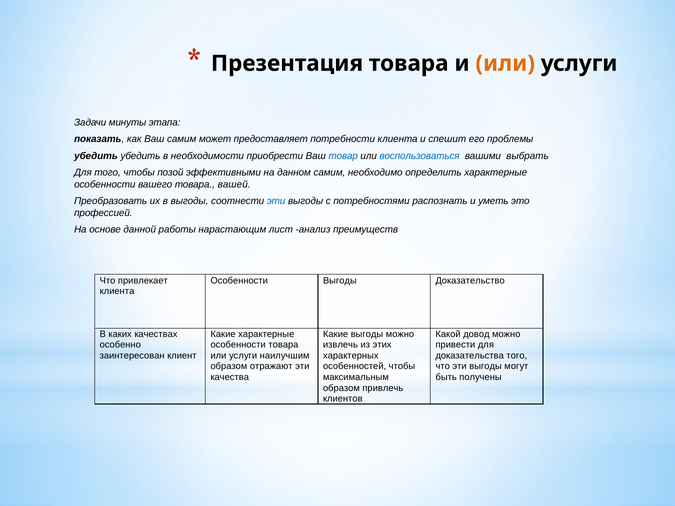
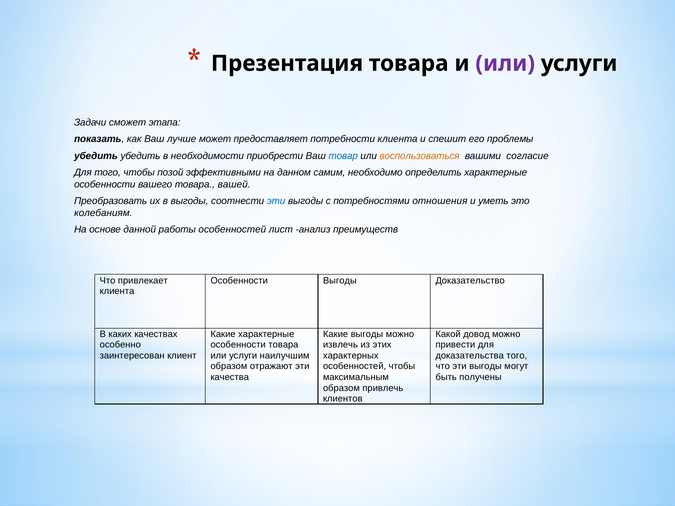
или colour: orange -> purple (505, 63)
минуты: минуты -> сможет (128, 123)
Ваш самим: самим -> лучше (182, 139)
воспользоваться colour: blue -> orange (420, 156)
выбрать: выбрать -> согласие (528, 156)
распознать: распознать -> отношения (440, 201)
профессией: профессией -> колебаниям (103, 213)
работы нарастающим: нарастающим -> особенностей (232, 230)
